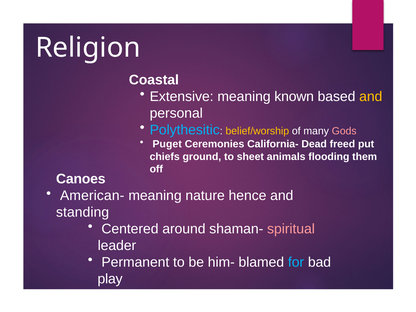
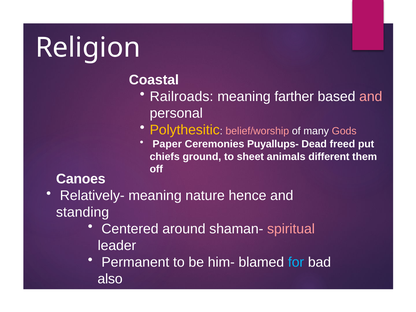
Extensive: Extensive -> Railroads (182, 97)
known: known -> farther (294, 97)
and colour: yellow -> pink (371, 97)
Polythesitic colour: light blue -> yellow (185, 130)
belief/worship colour: yellow -> pink (257, 131)
Puget: Puget -> Paper (167, 144)
California-: California- -> Puyallups- (273, 144)
flooding: flooding -> different (329, 157)
American-: American- -> Relatively- (92, 196)
play: play -> also (110, 279)
